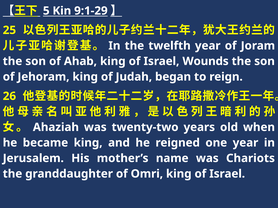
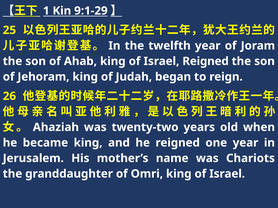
5: 5 -> 1 (46, 11)
Israel Wounds: Wounds -> Reigned (206, 61)
